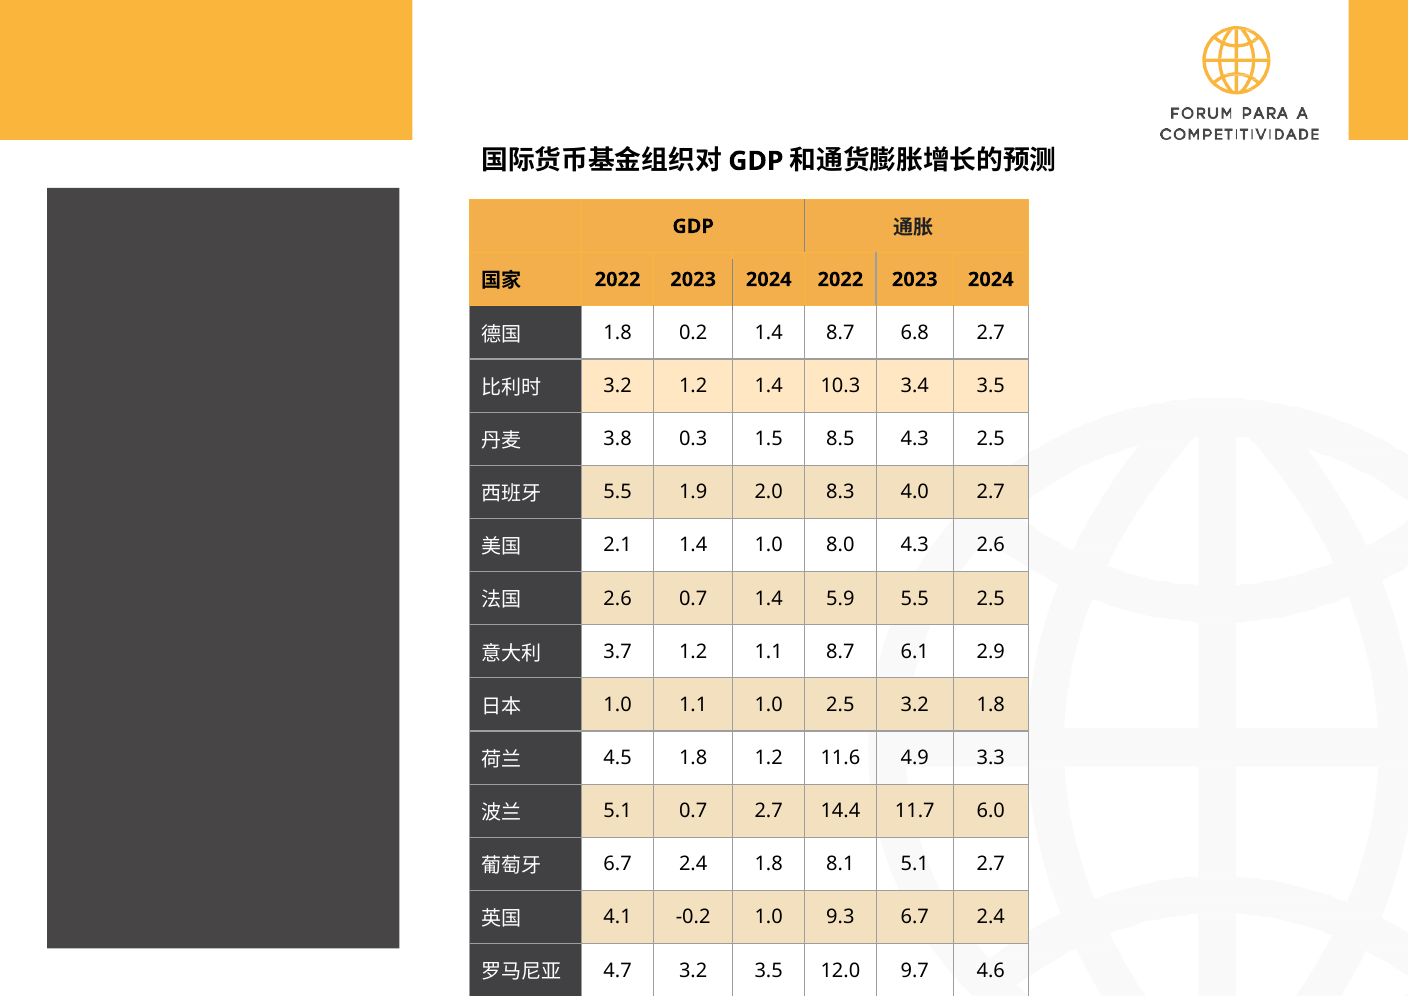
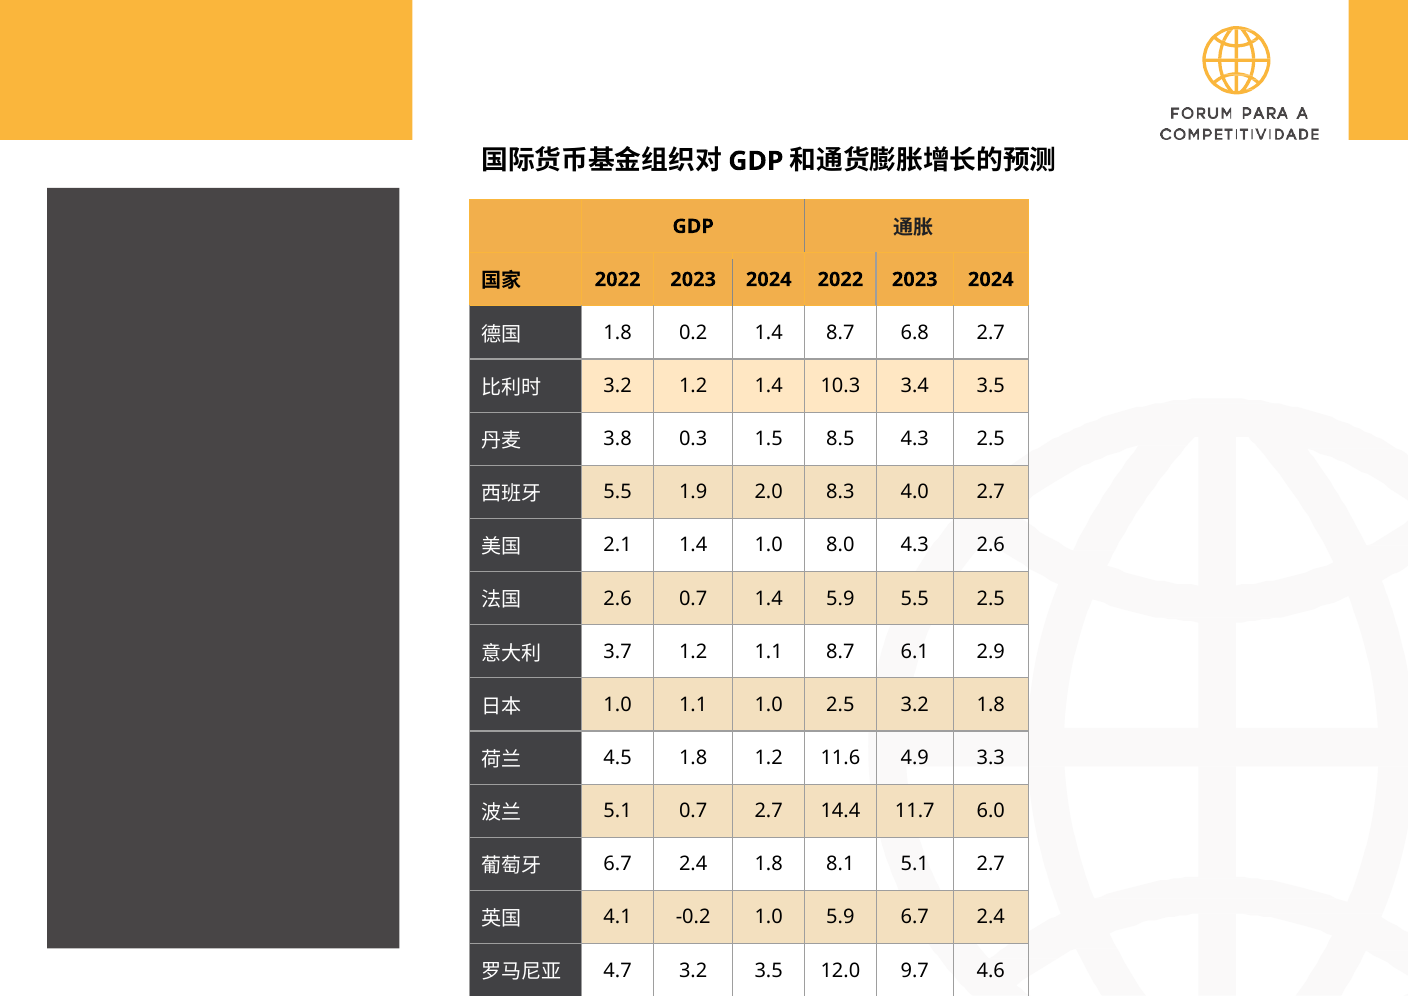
1.0 9.3: 9.3 -> 5.9 (840, 917)
